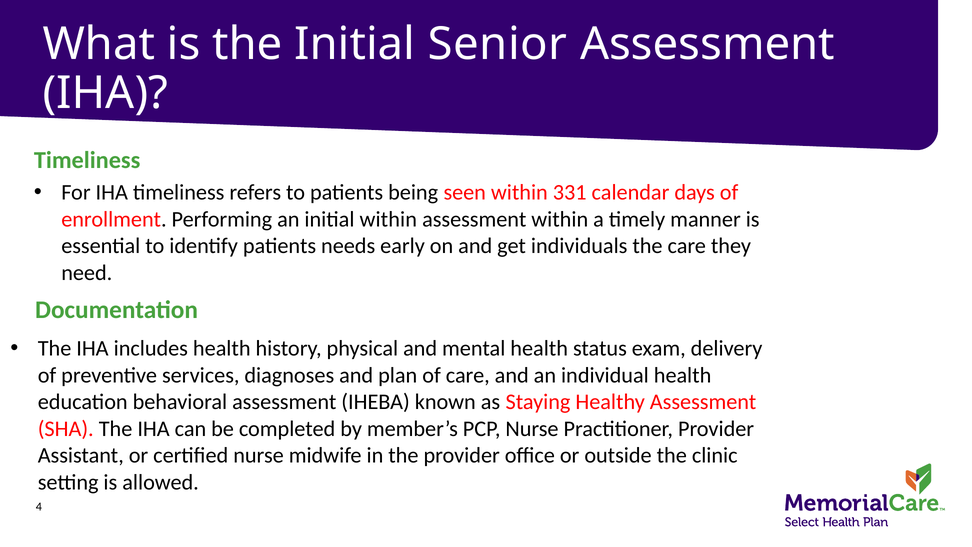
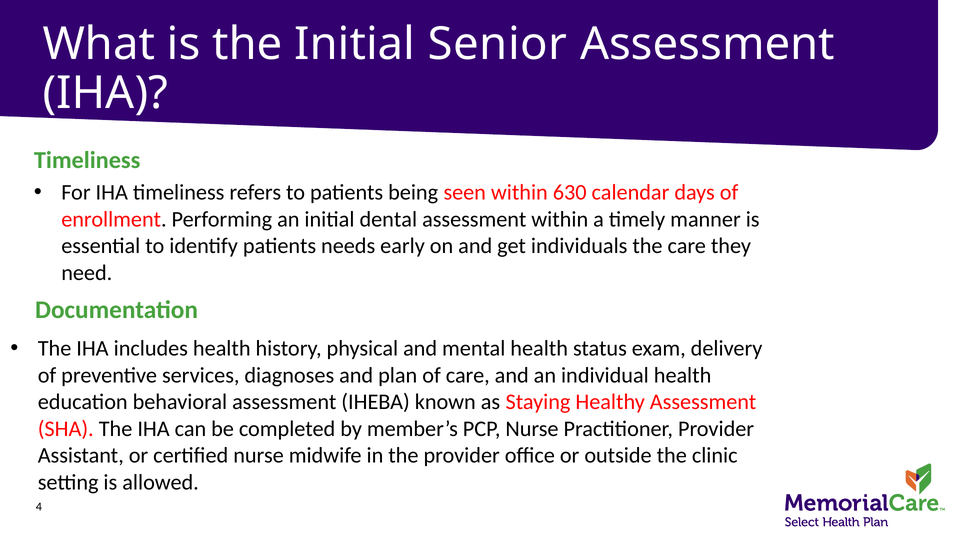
331: 331 -> 630 (570, 193)
initial within: within -> dental (388, 219)
